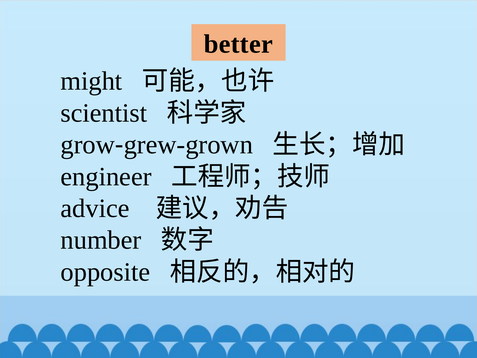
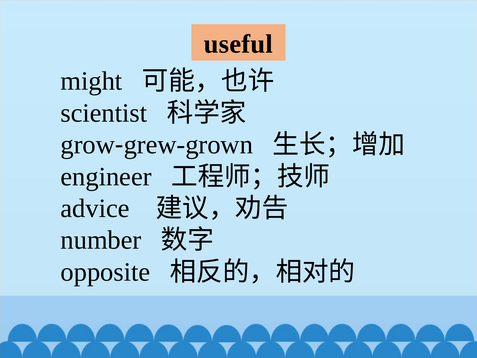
better: better -> useful (238, 44)
